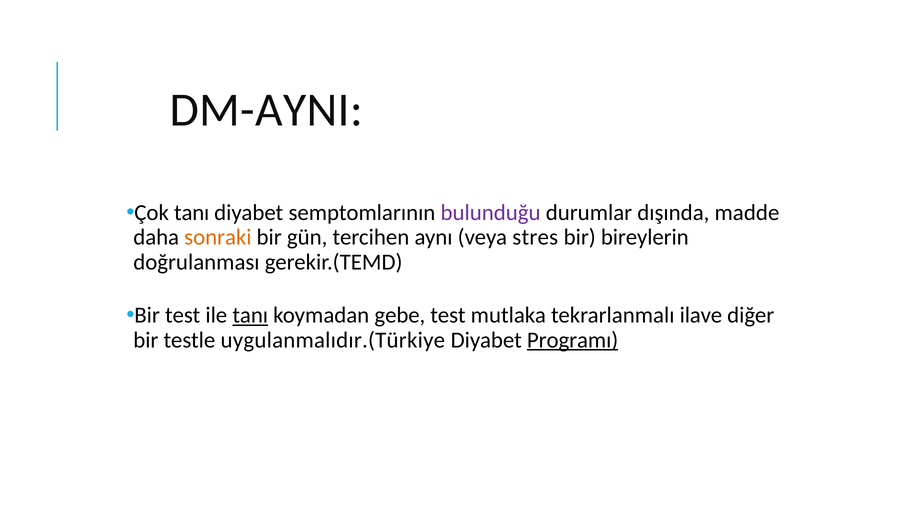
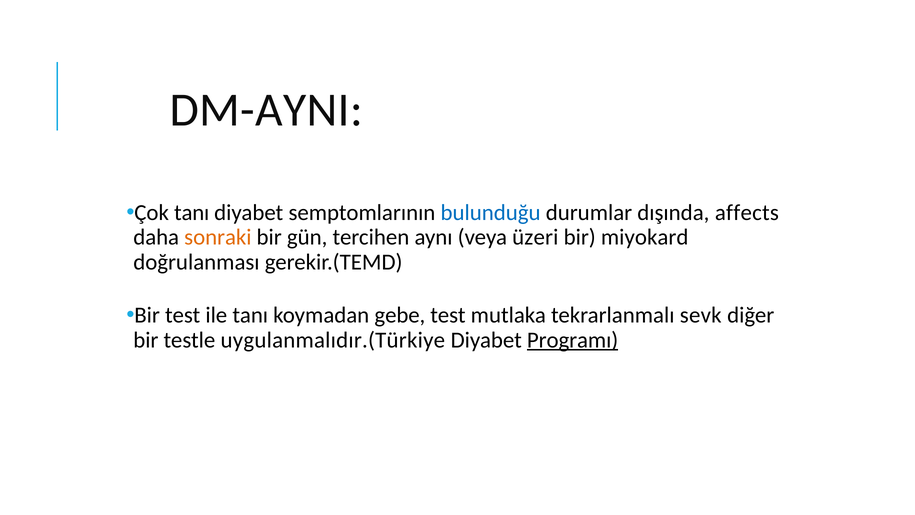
bulunduğu colour: purple -> blue (491, 212)
madde: madde -> affects (747, 212)
stres: stres -> üzeri (535, 237)
bireylerin: bireylerin -> miyokard (645, 237)
tanı underline: present -> none (250, 315)
ilave: ilave -> sevk (701, 315)
